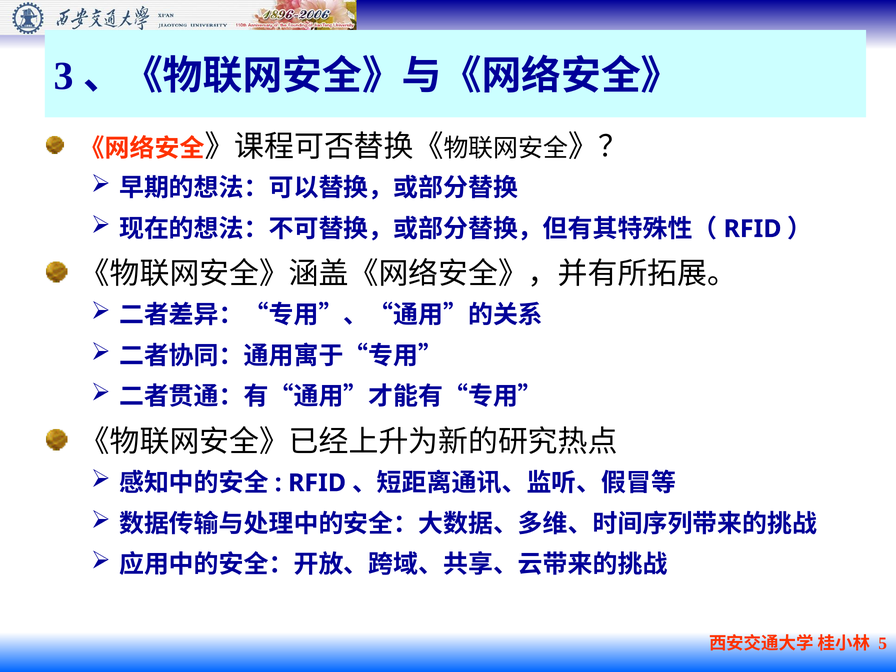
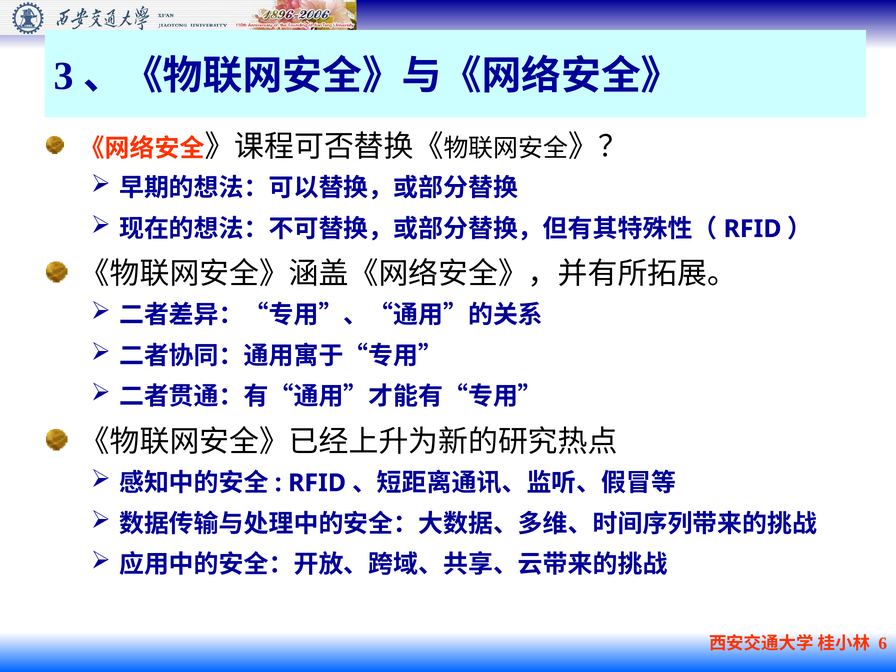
5: 5 -> 6 (883, 643)
